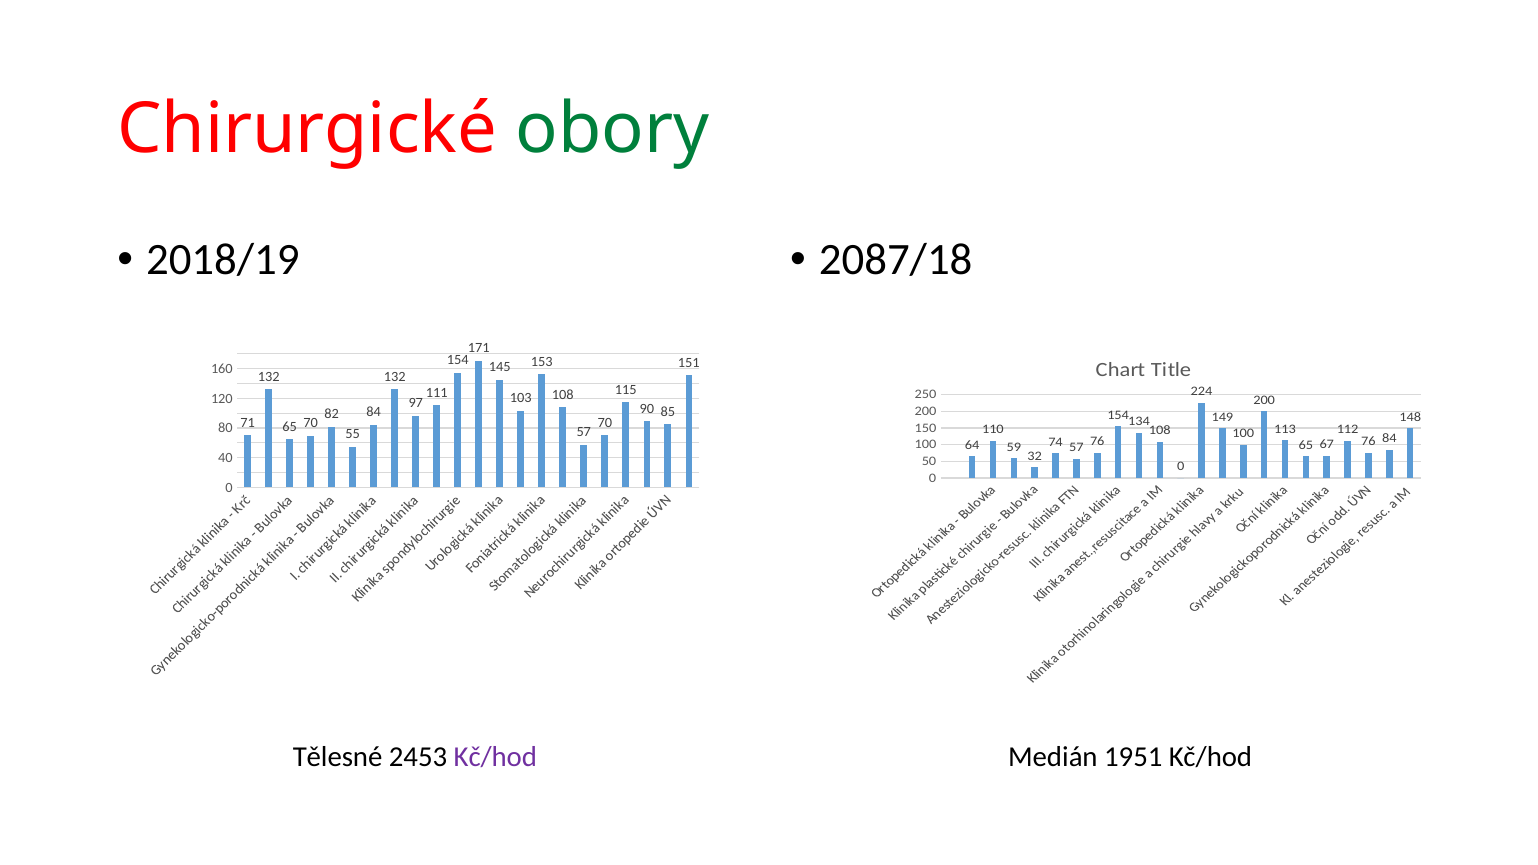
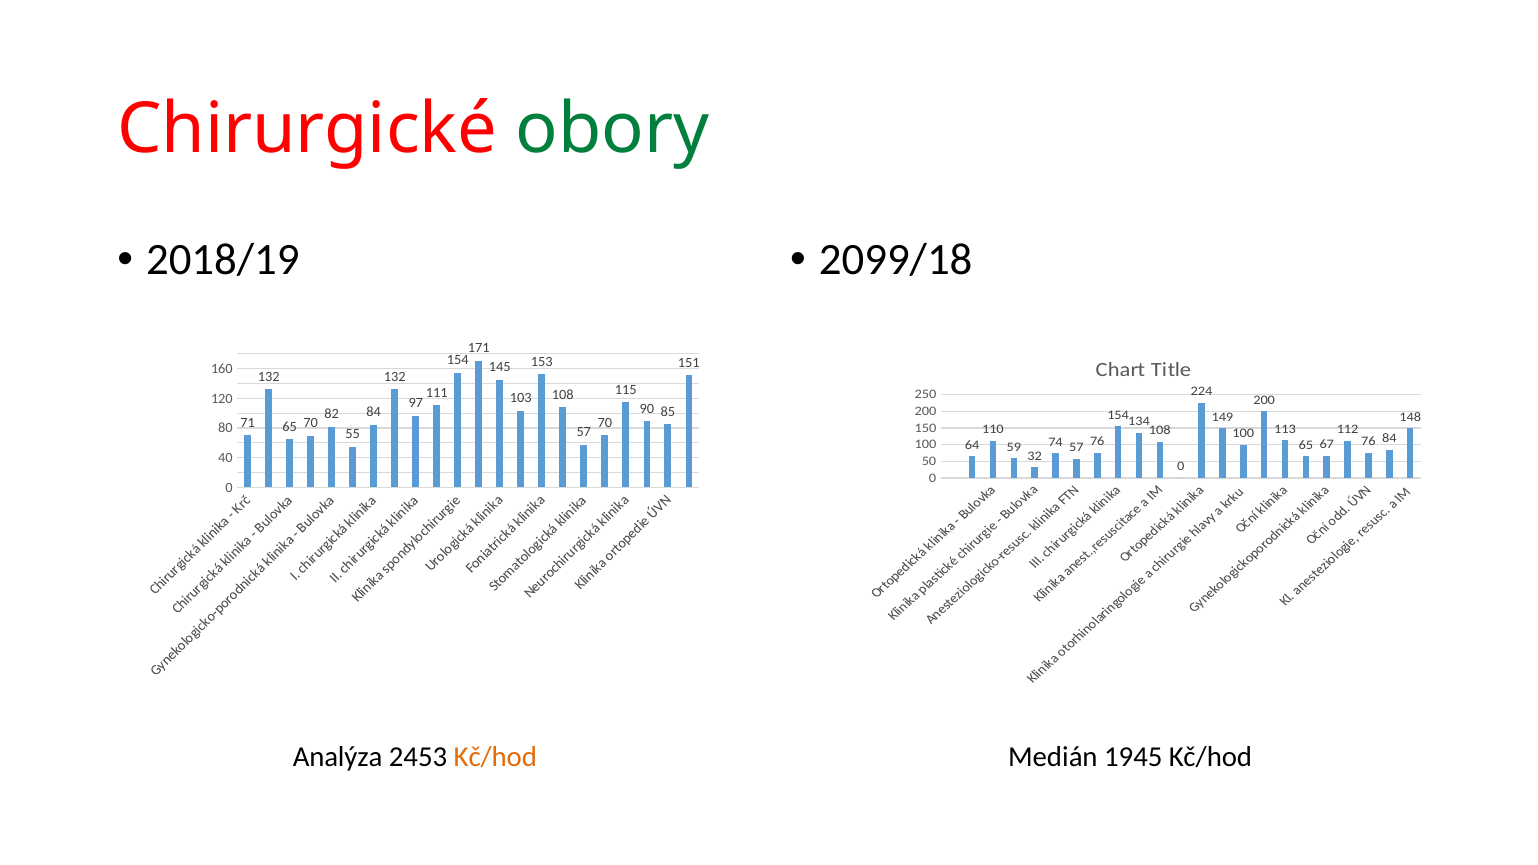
2087/18: 2087/18 -> 2099/18 (896, 260)
Tělesné: Tělesné -> Analýza (338, 758)
Kč/hod colour: purple -> orange (495, 758)
1951: 1951 -> 1945 (1133, 758)
